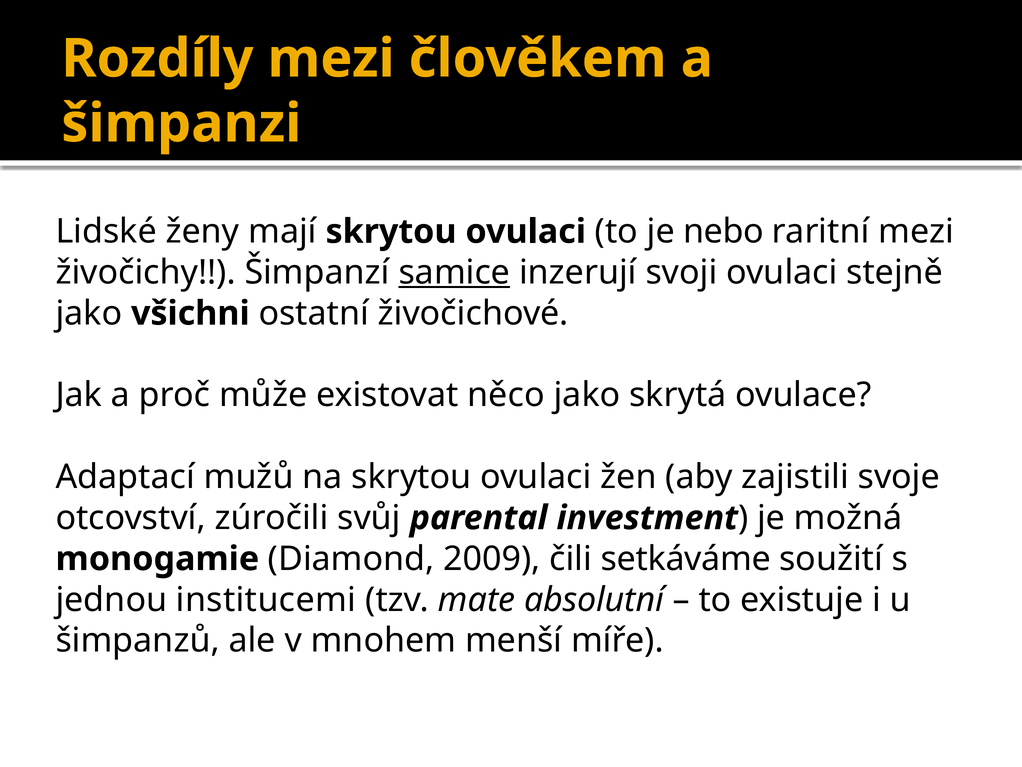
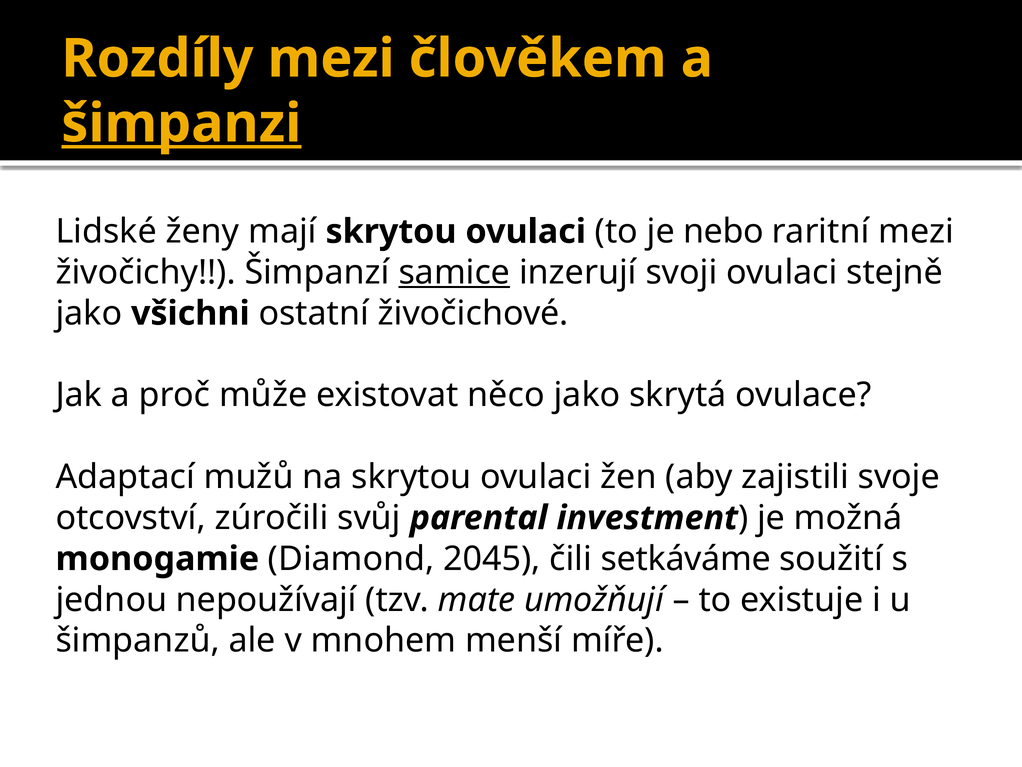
šimpanzi underline: none -> present (181, 124)
2009: 2009 -> 2045 (492, 558)
institucemi: institucemi -> nepoužívají (266, 599)
absolutní: absolutní -> umožňují (594, 599)
